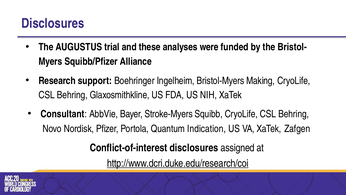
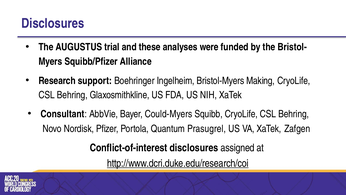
Stroke-Myers: Stroke-Myers -> Could-Myers (169, 114)
Indication: Indication -> Prasugrel (207, 128)
